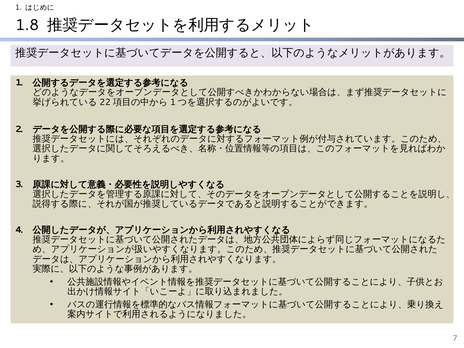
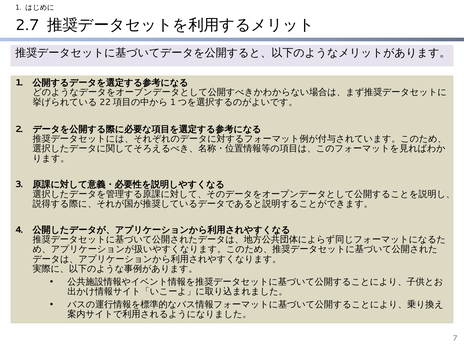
1.8: 1.8 -> 2.7 (27, 25)
